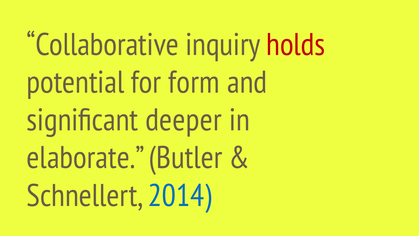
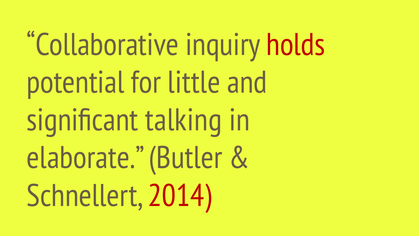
form: form -> little (194, 82)
deeper: deeper -> talking (184, 120)
2014 colour: blue -> red (180, 195)
